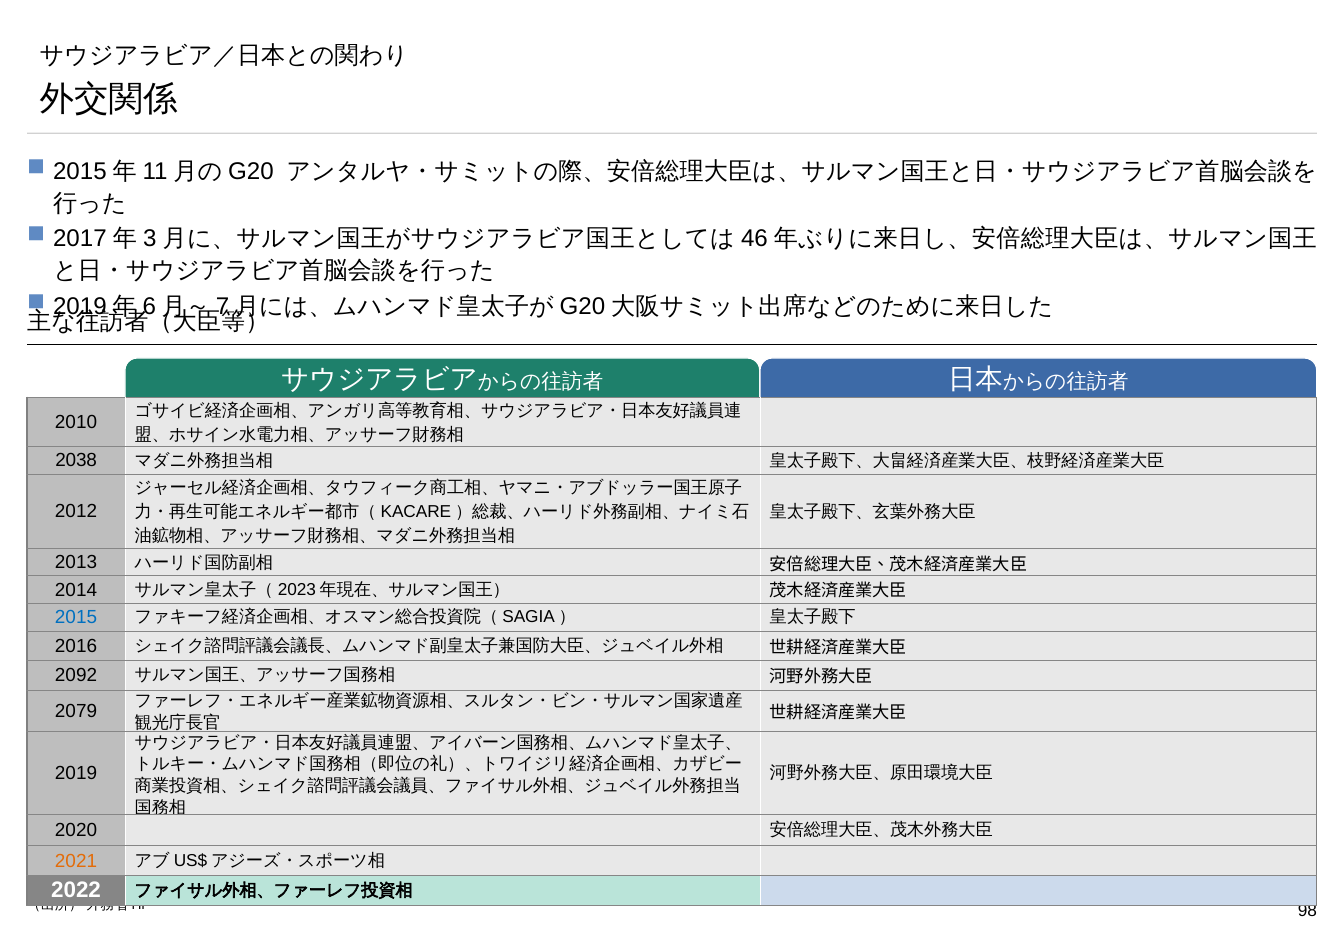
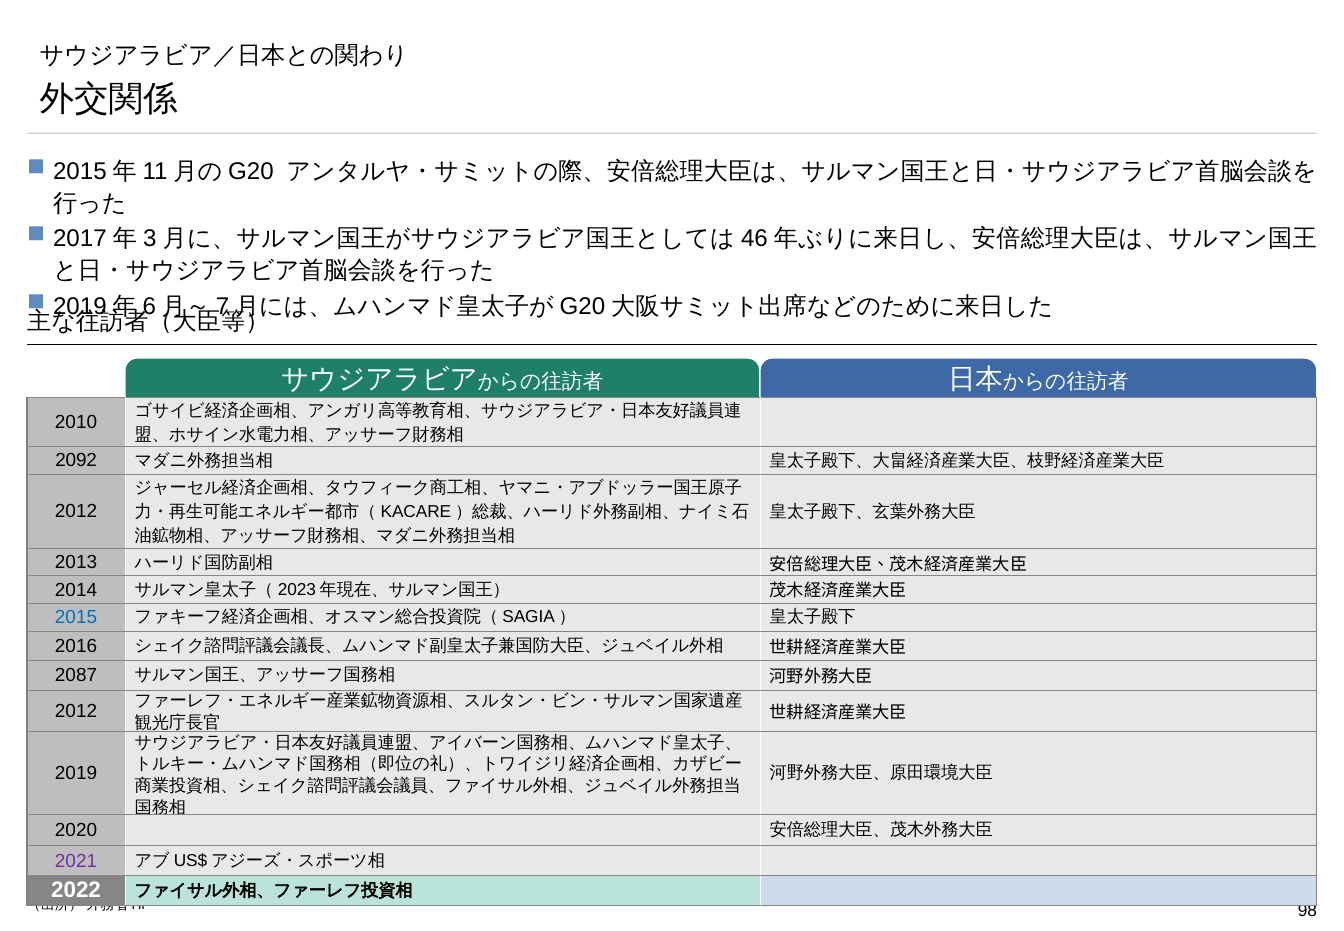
2038: 2038 -> 2092 (76, 460)
2092: 2092 -> 2087 (76, 675)
2079: 2079 -> 2012 (76, 711)
2021 colour: orange -> purple (76, 860)
